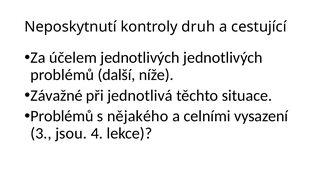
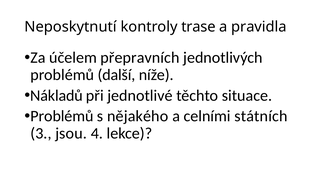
druh: druh -> trase (198, 27)
cestující: cestující -> pravidla (259, 27)
účelem jednotlivých: jednotlivých -> přepravních (140, 58)
Závažné: Závažné -> Nákladů (57, 96)
jednotlivá: jednotlivá -> jednotlivé (140, 96)
vysazení: vysazení -> státních (261, 117)
